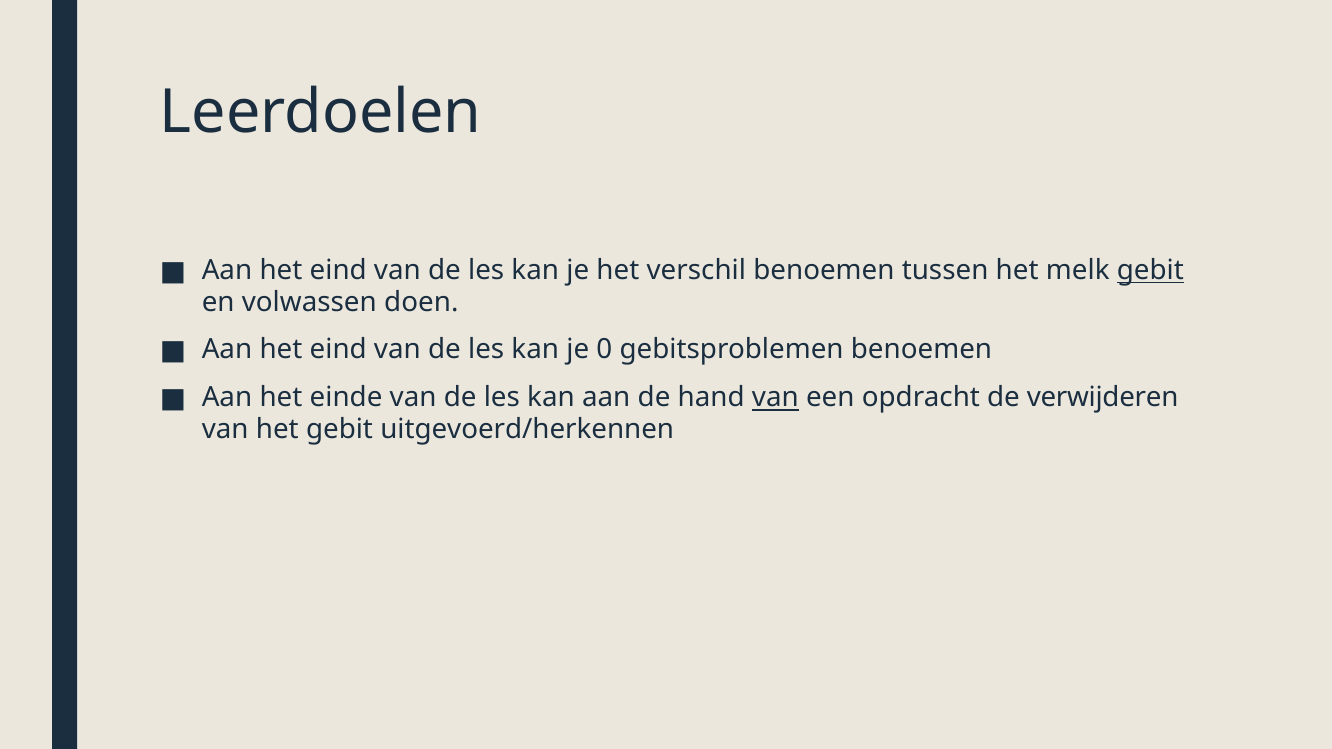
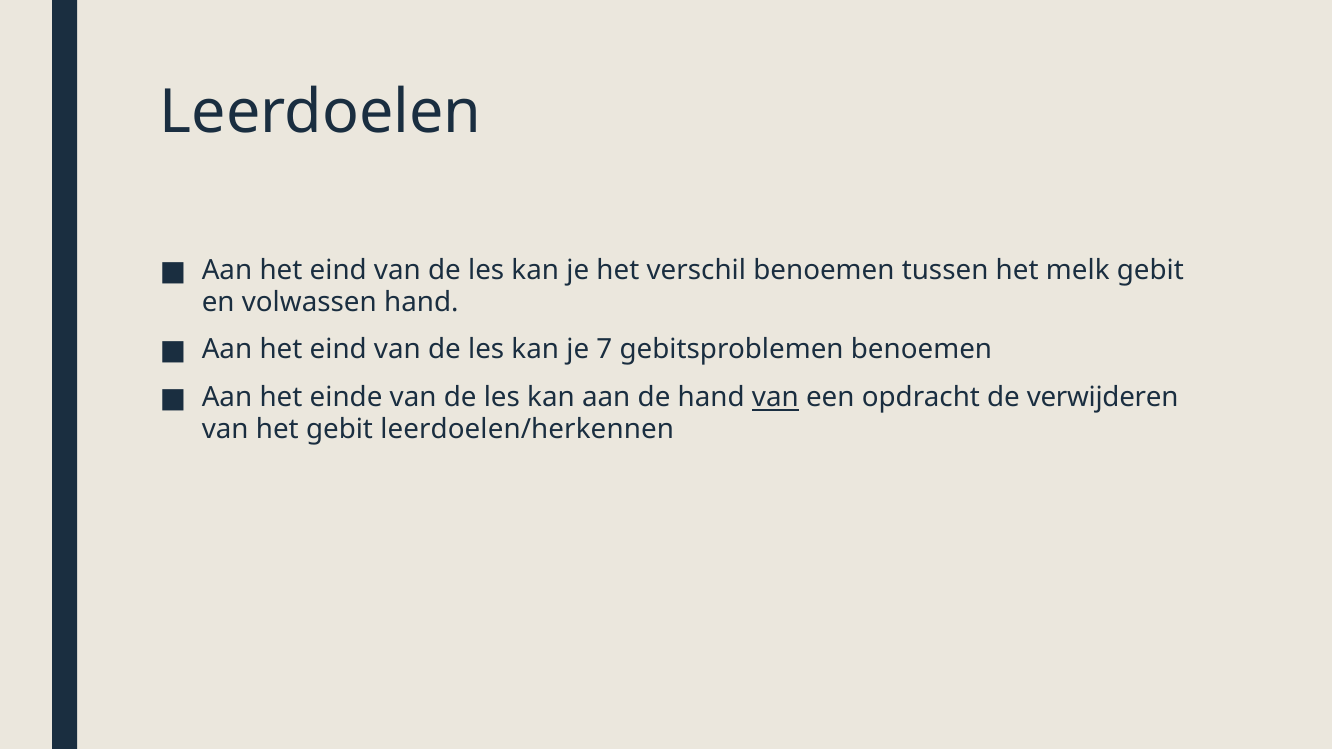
gebit underline: present -> none (1150, 271)
volwassen doen: doen -> hand (421, 302)
0: 0 -> 7 (604, 350)
uitgevoerd/herkennen: uitgevoerd/herkennen -> leerdoelen/herkennen (527, 429)
